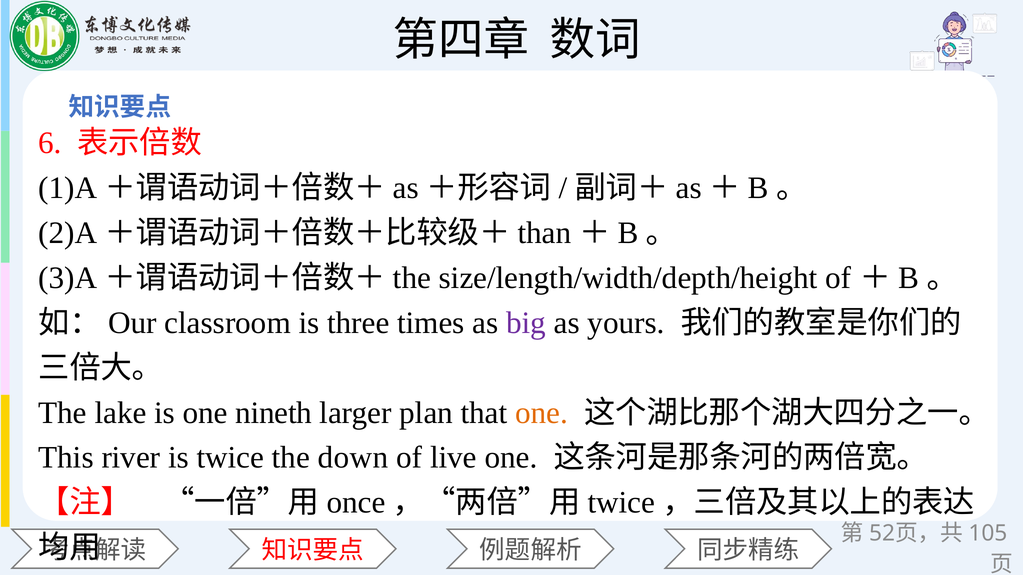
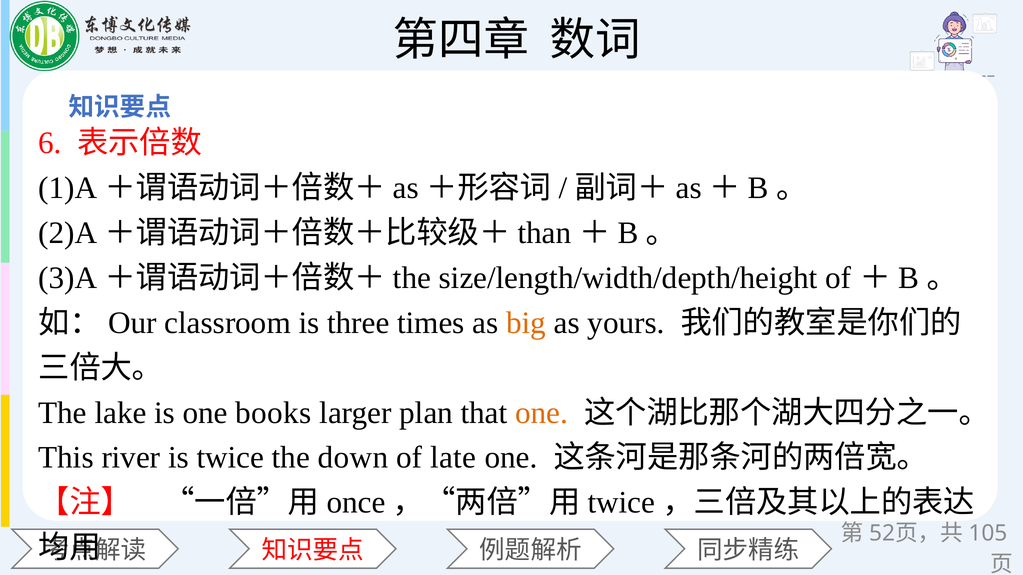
big colour: purple -> orange (526, 323)
nineth: nineth -> books (273, 413)
live: live -> late (453, 458)
